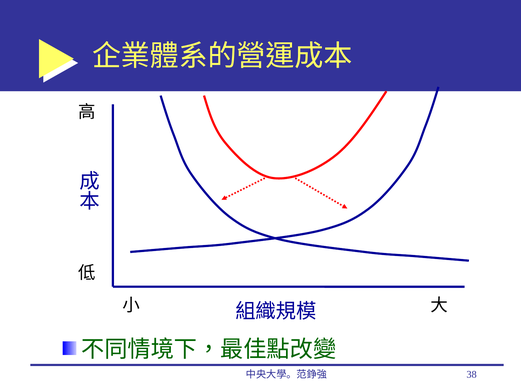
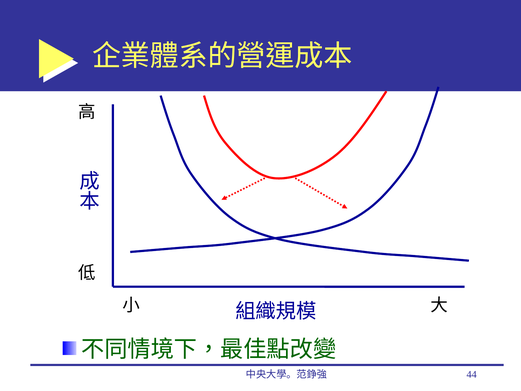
38: 38 -> 44 (472, 374)
